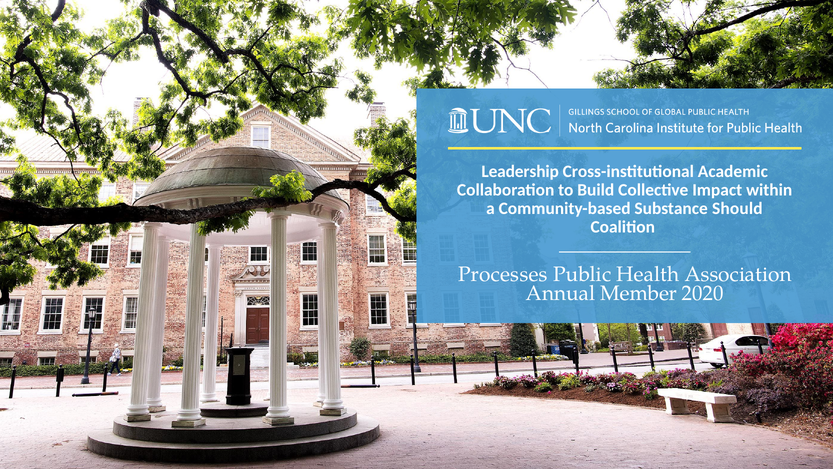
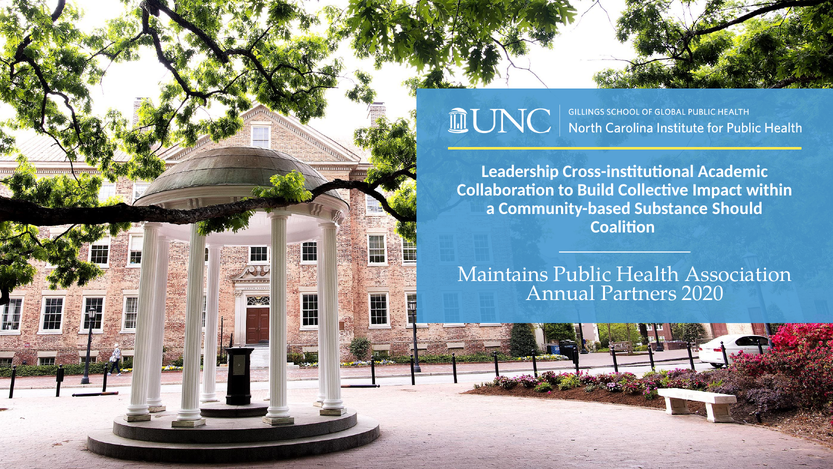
Processes: Processes -> Maintains (503, 274)
Member: Member -> Partners (639, 293)
